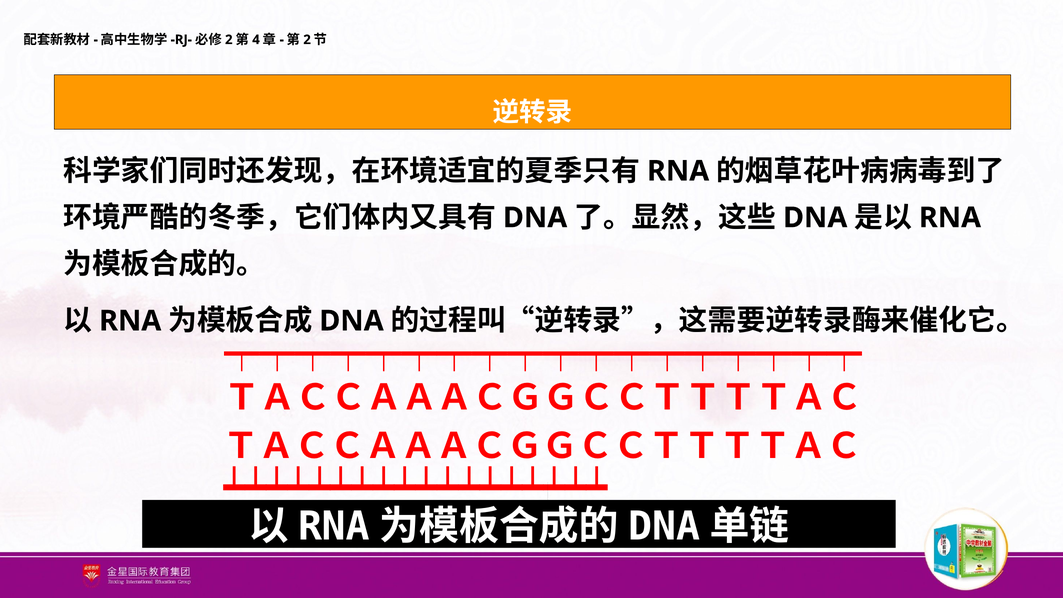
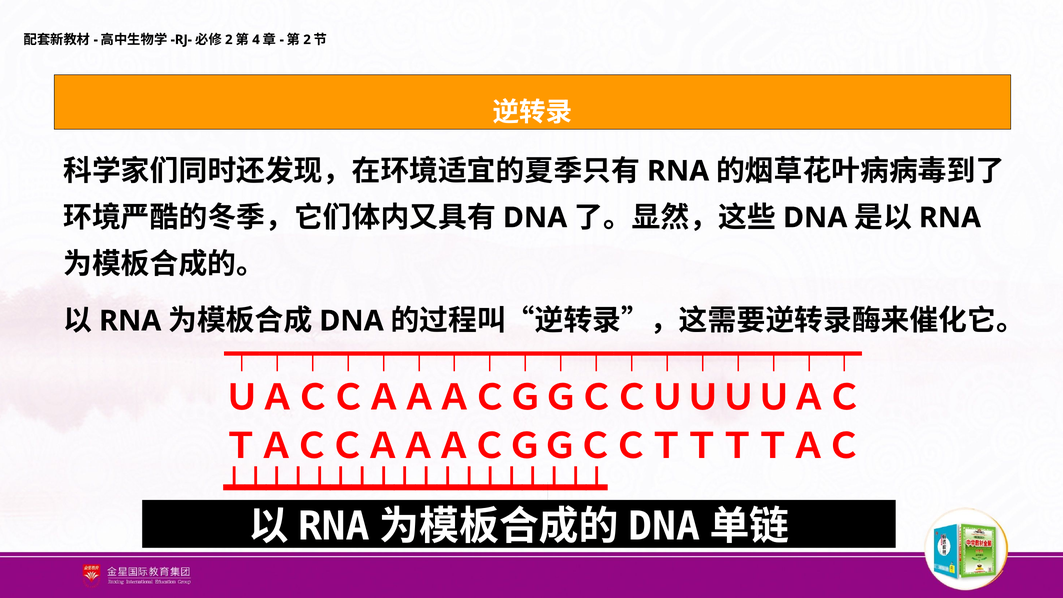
ＴＡＣＣＡＡＡＣＧＧＣＣＴＴＴＴＡＣ: ＴＡＣＣＡＡＡＣＧＧＣＣＴＴＴＴＡＣ -> ＵＡＣＣＡＡＡＣＧＧＣＣＵＵＵＵＡＣ (543, 398)
